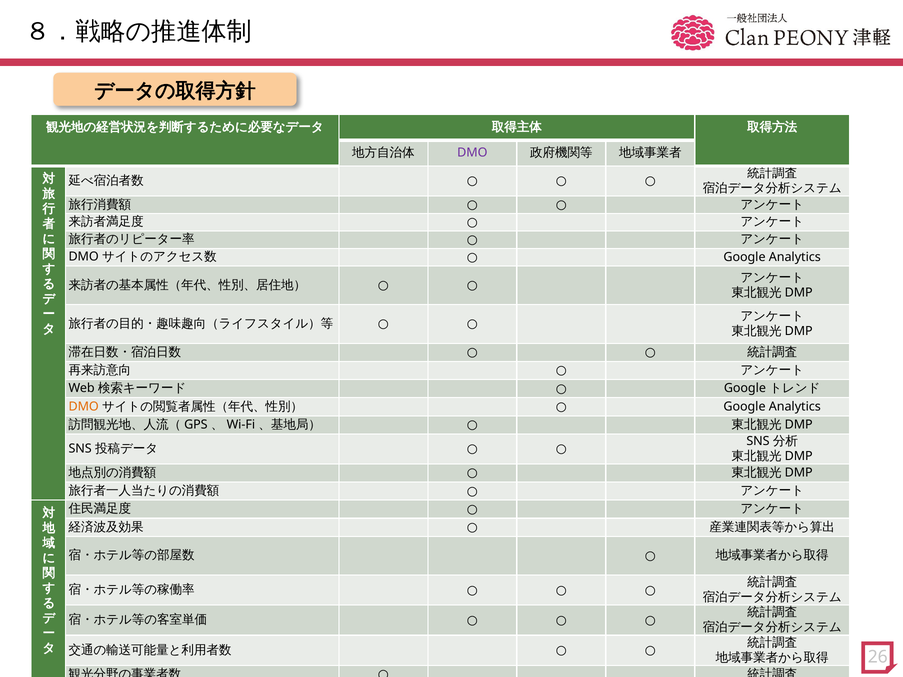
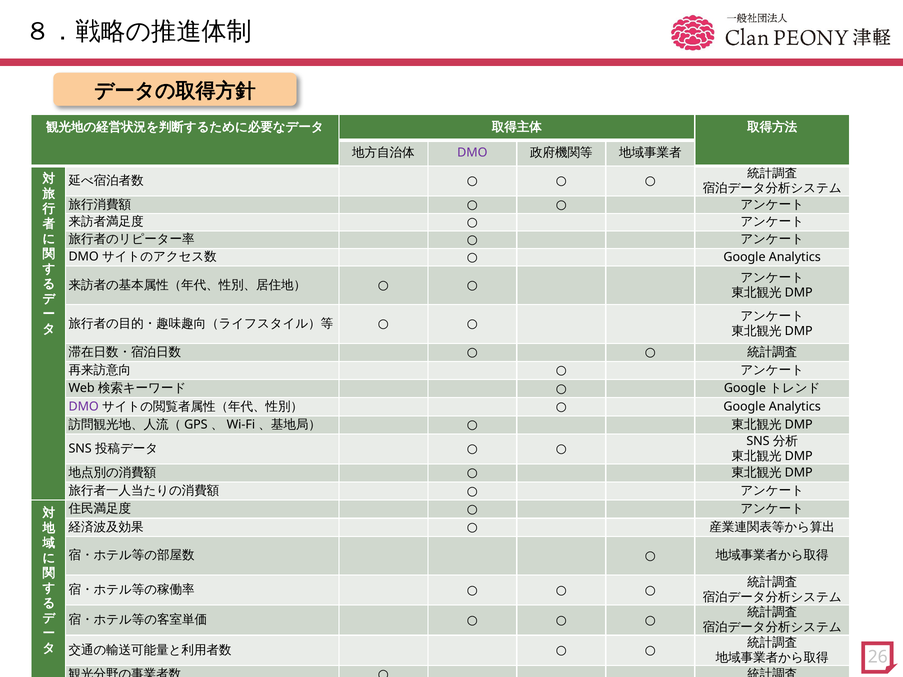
DMO colour: orange -> purple (84, 407)
